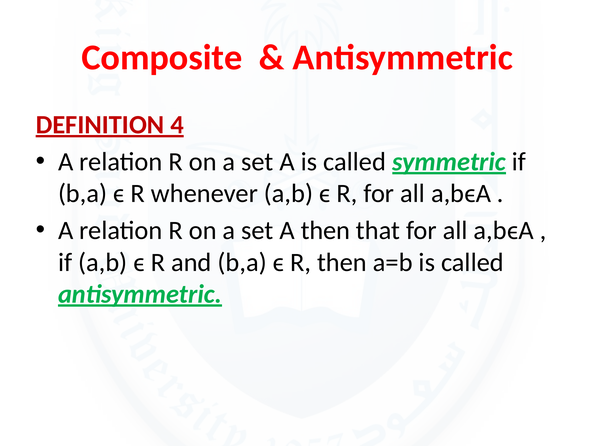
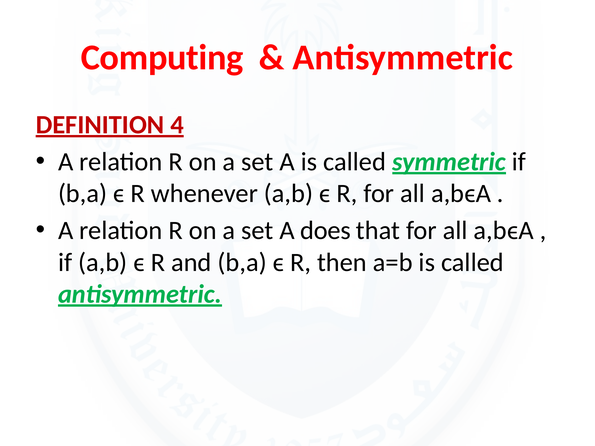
Composite: Composite -> Computing (162, 58)
A then: then -> does (325, 231)
